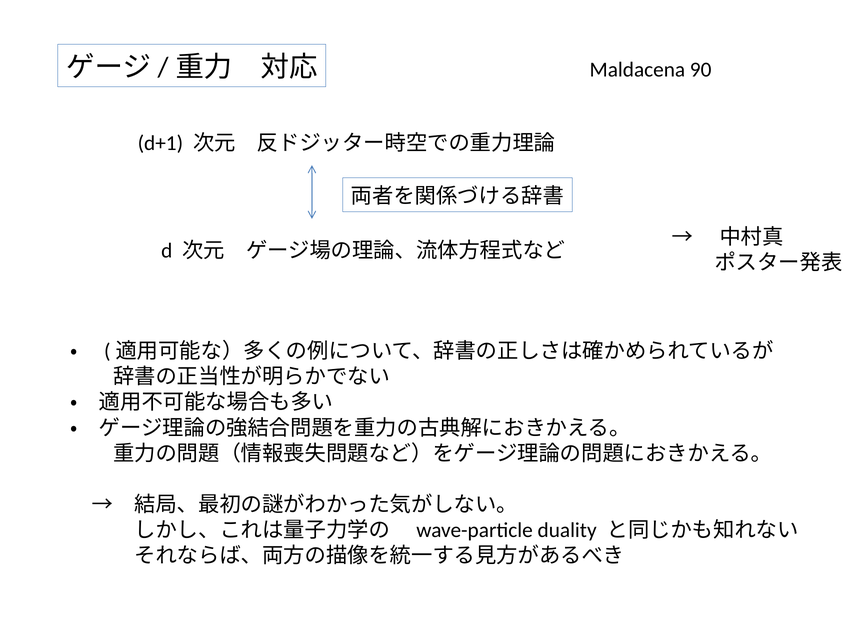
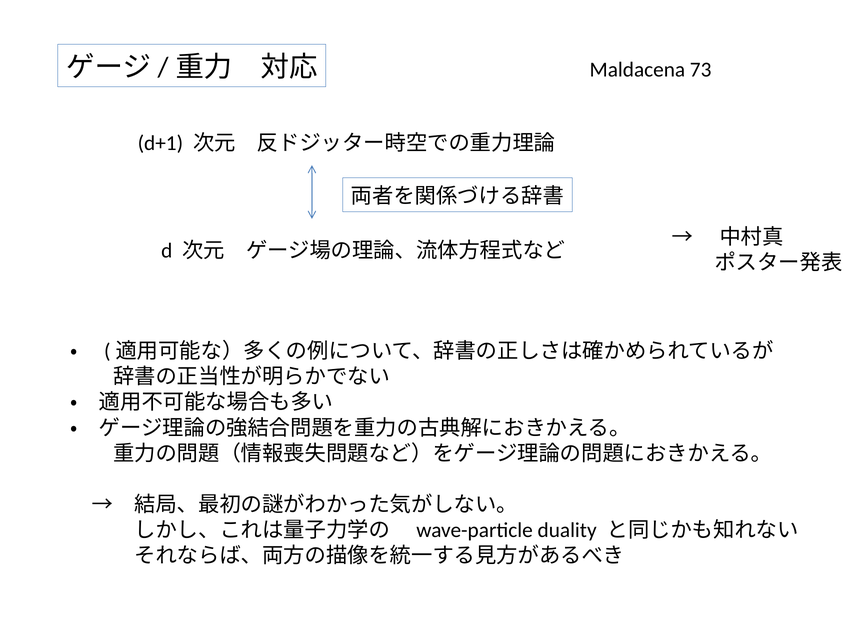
90: 90 -> 73 (701, 70)
